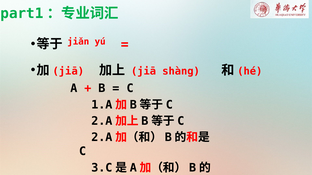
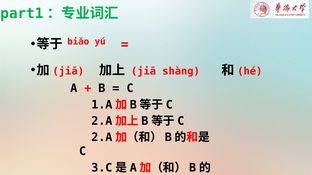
jiǎn: jiǎn -> biǎo (78, 42)
